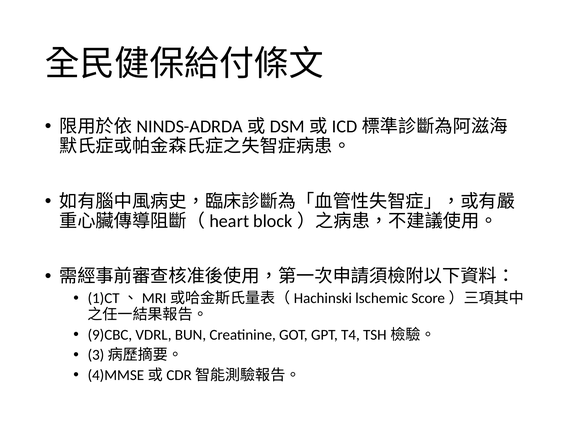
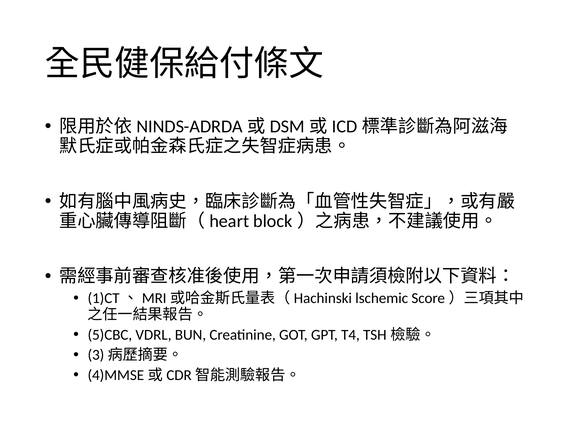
9)CBC: 9)CBC -> 5)CBC (110, 334)
